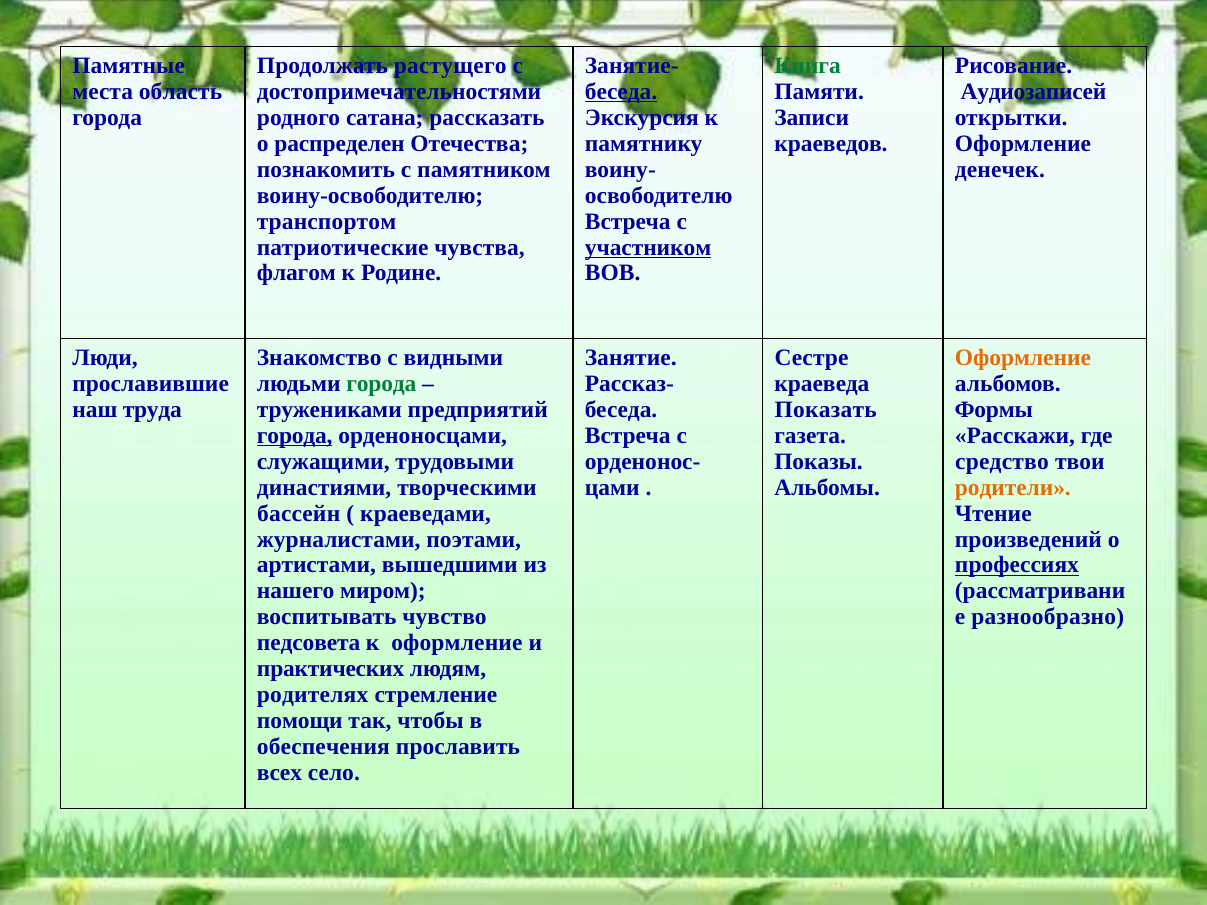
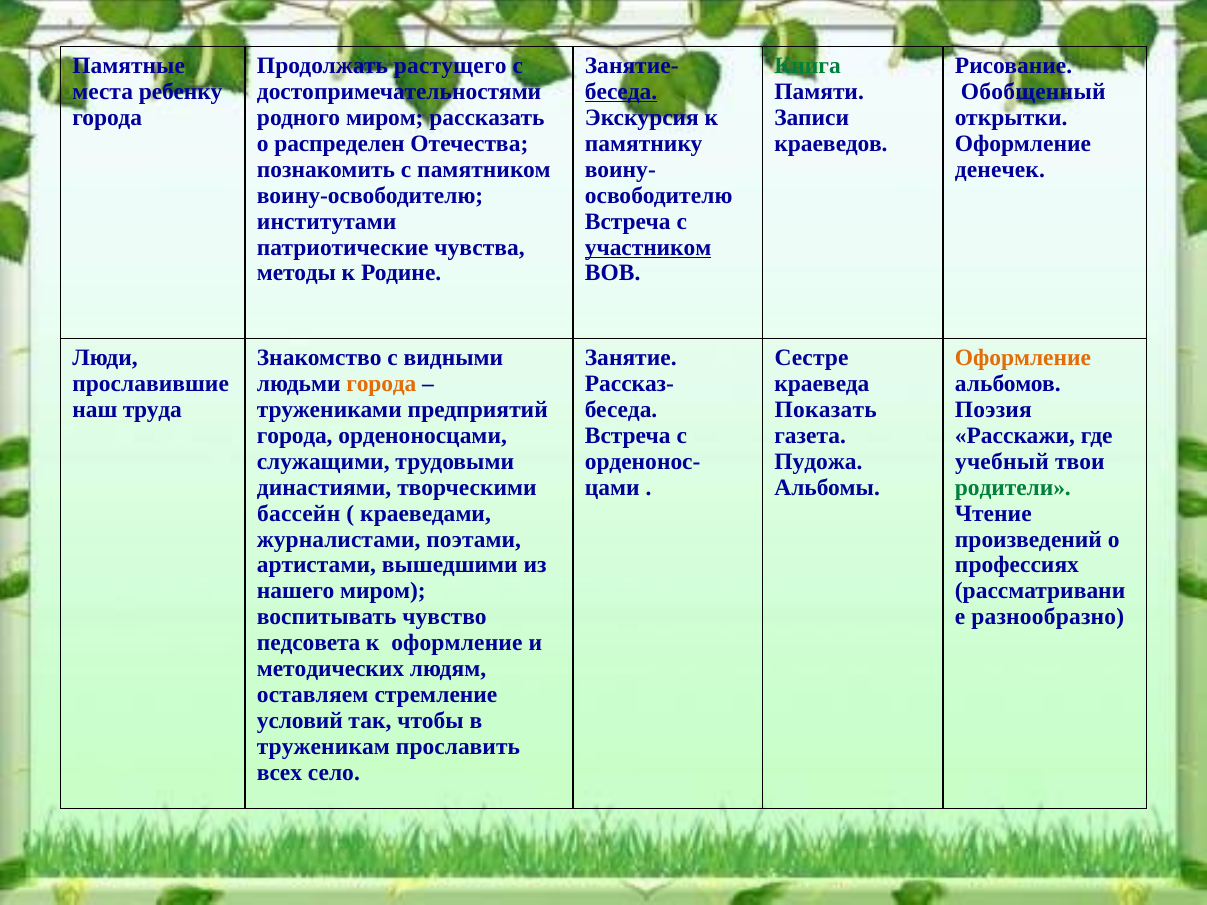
область: область -> ребенку (181, 92)
Аудиозаписей: Аудиозаписей -> Обобщенный (1033, 92)
родного сатана: сатана -> миром (385, 118)
транспортом: транспортом -> институтами (327, 221)
флагом: флагом -> методы (296, 273)
города colour: green -> orange (381, 384)
Формы: Формы -> Поэзия (993, 410)
города underline: present -> none (295, 436)
Показы: Показы -> Пудожа (818, 462)
средство: средство -> учебный (1002, 462)
родители colour: orange -> green (1013, 488)
профессиях underline: present -> none (1017, 565)
практических: практических -> методических (331, 669)
родителях: родителях -> оставляем (313, 695)
помощи: помощи -> условий (300, 721)
обеспечения: обеспечения -> труженикам (323, 747)
